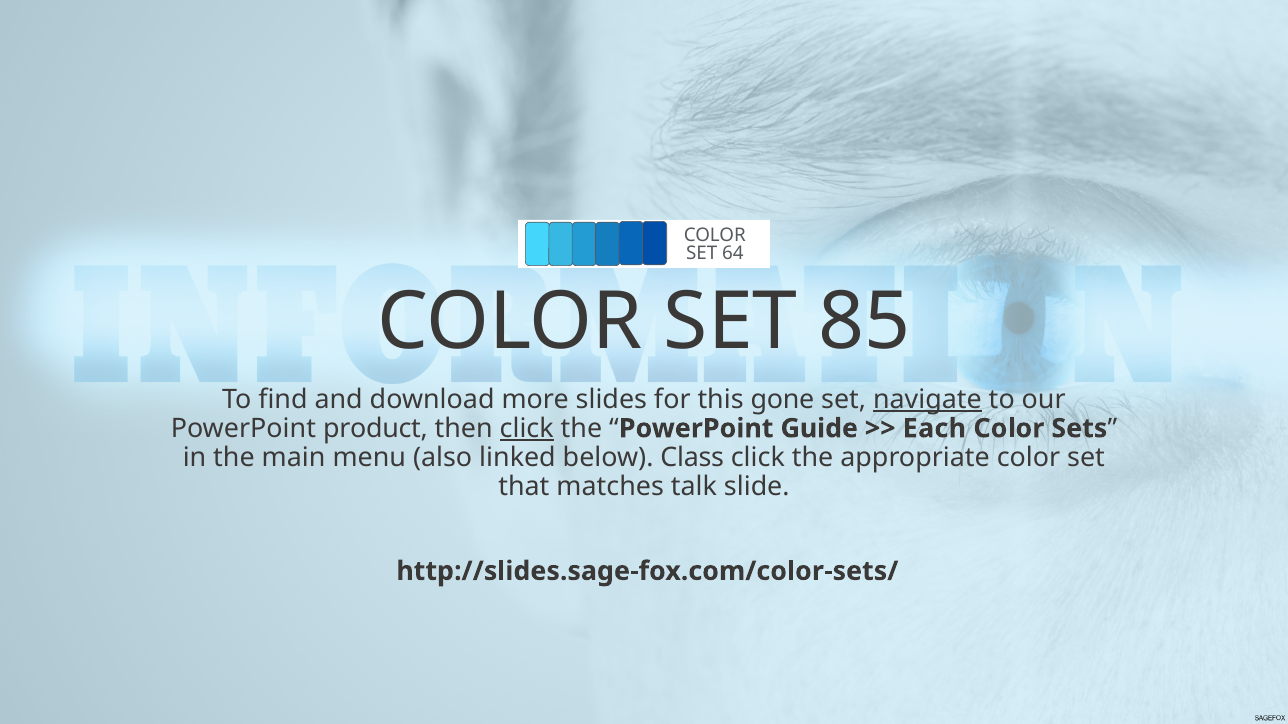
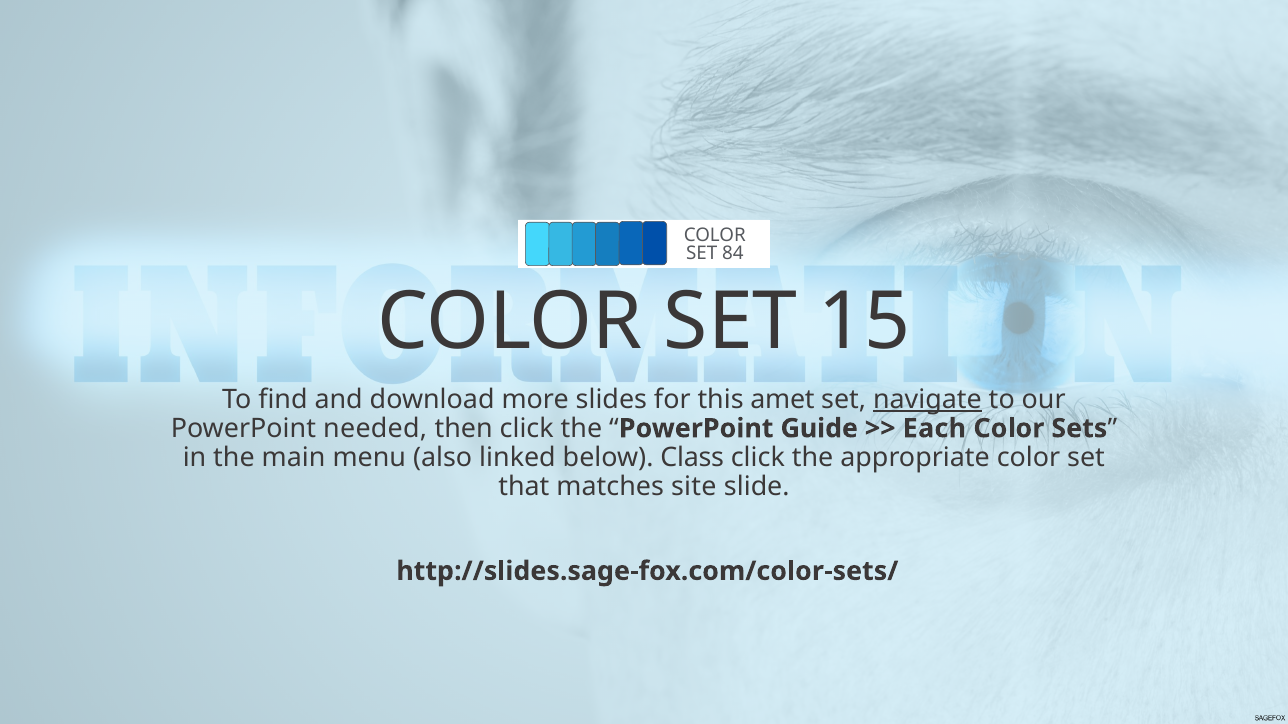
64: 64 -> 84 (733, 254)
85: 85 -> 15 (865, 322)
gone: gone -> amet (783, 400)
product: product -> needed (375, 429)
click underline: present -> none (527, 429)
talk: talk -> site (694, 487)
